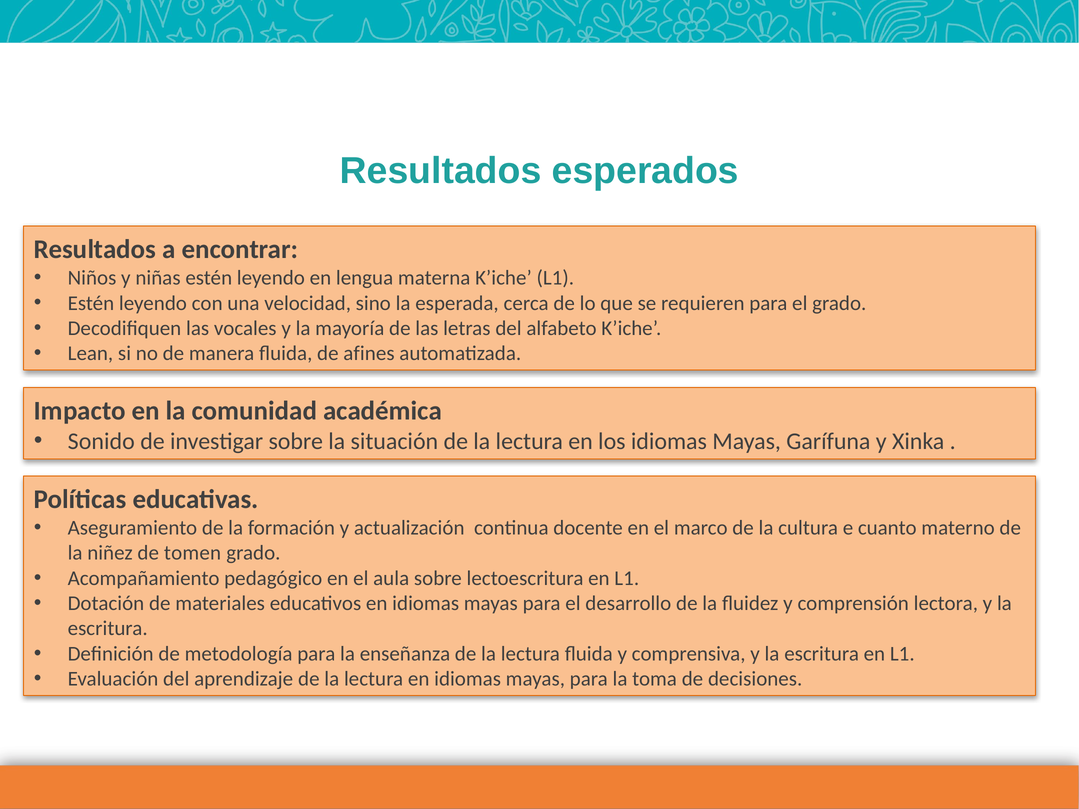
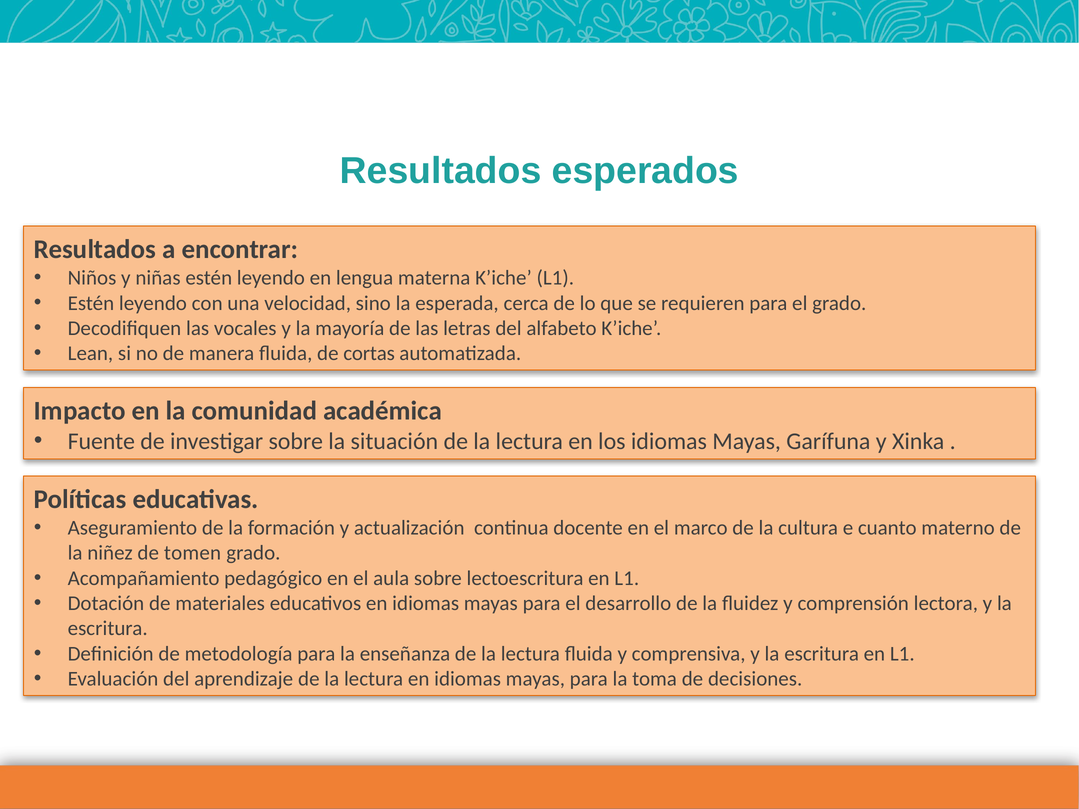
afines: afines -> cortas (369, 354)
Sonido: Sonido -> Fuente (101, 441)
